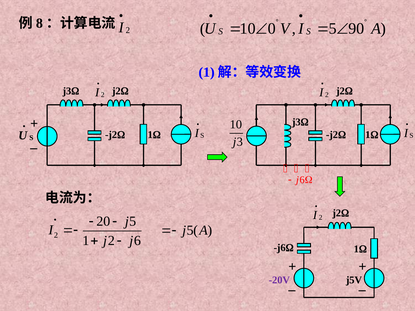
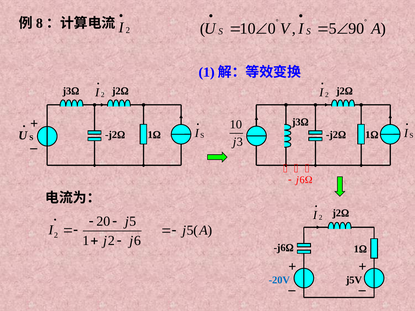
-20V colour: purple -> blue (279, 280)
